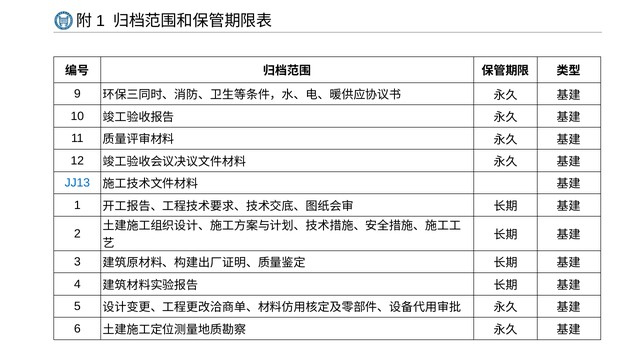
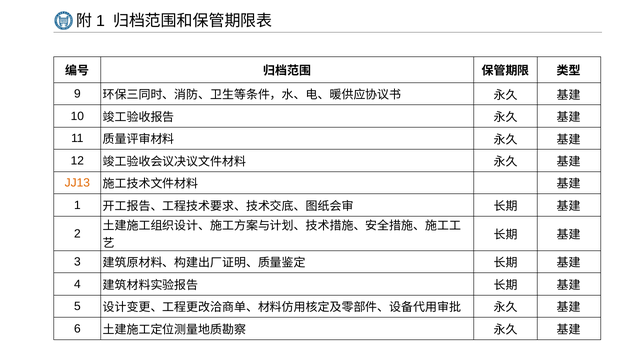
JJ13 colour: blue -> orange (77, 183)
